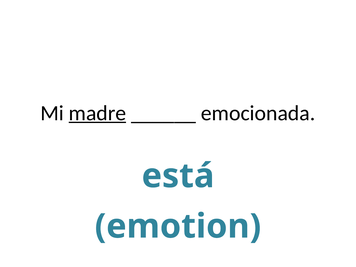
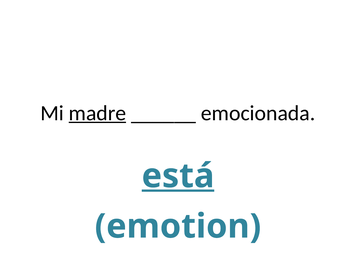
está underline: none -> present (178, 176)
